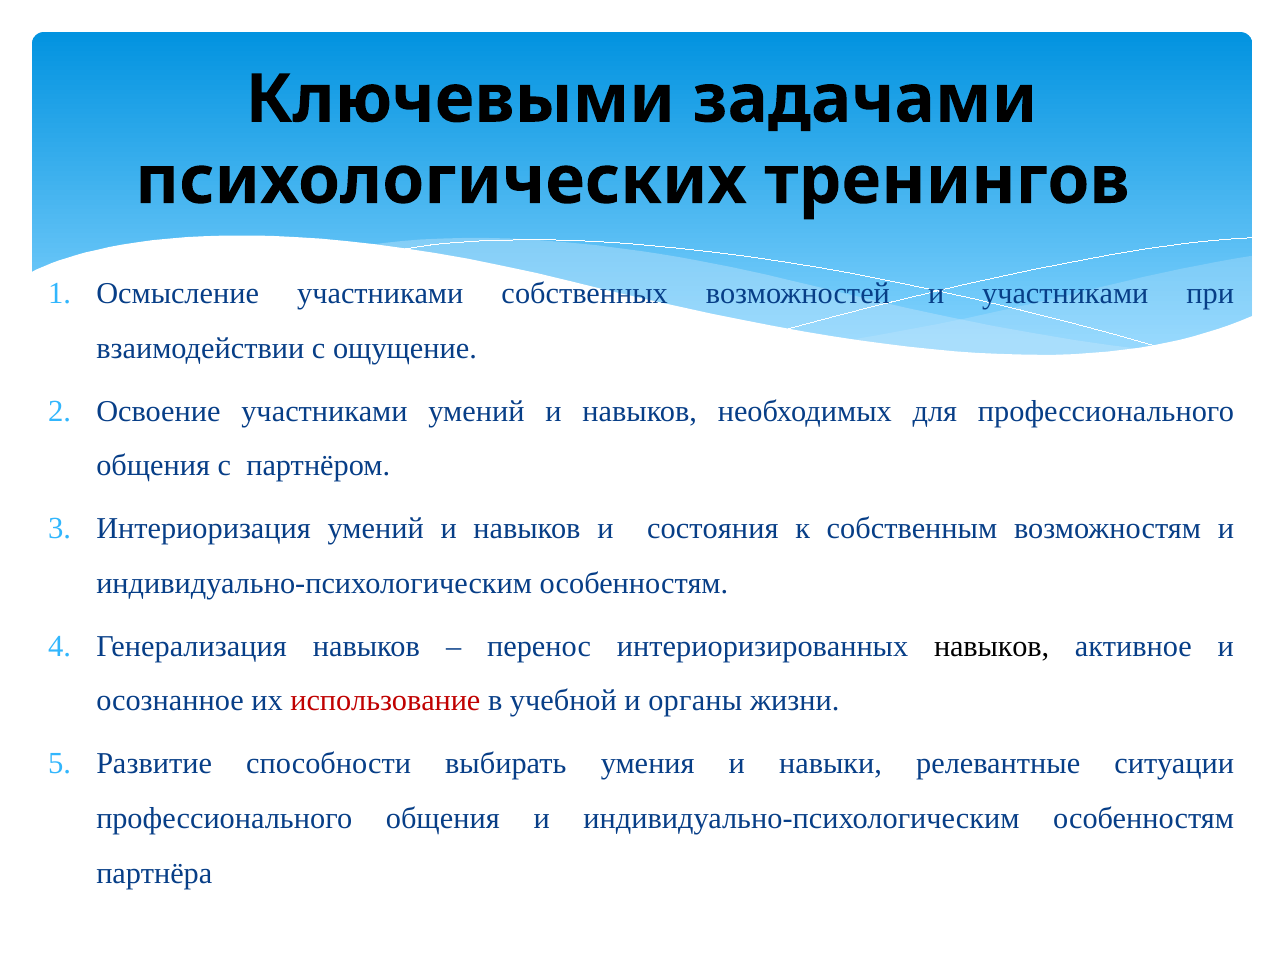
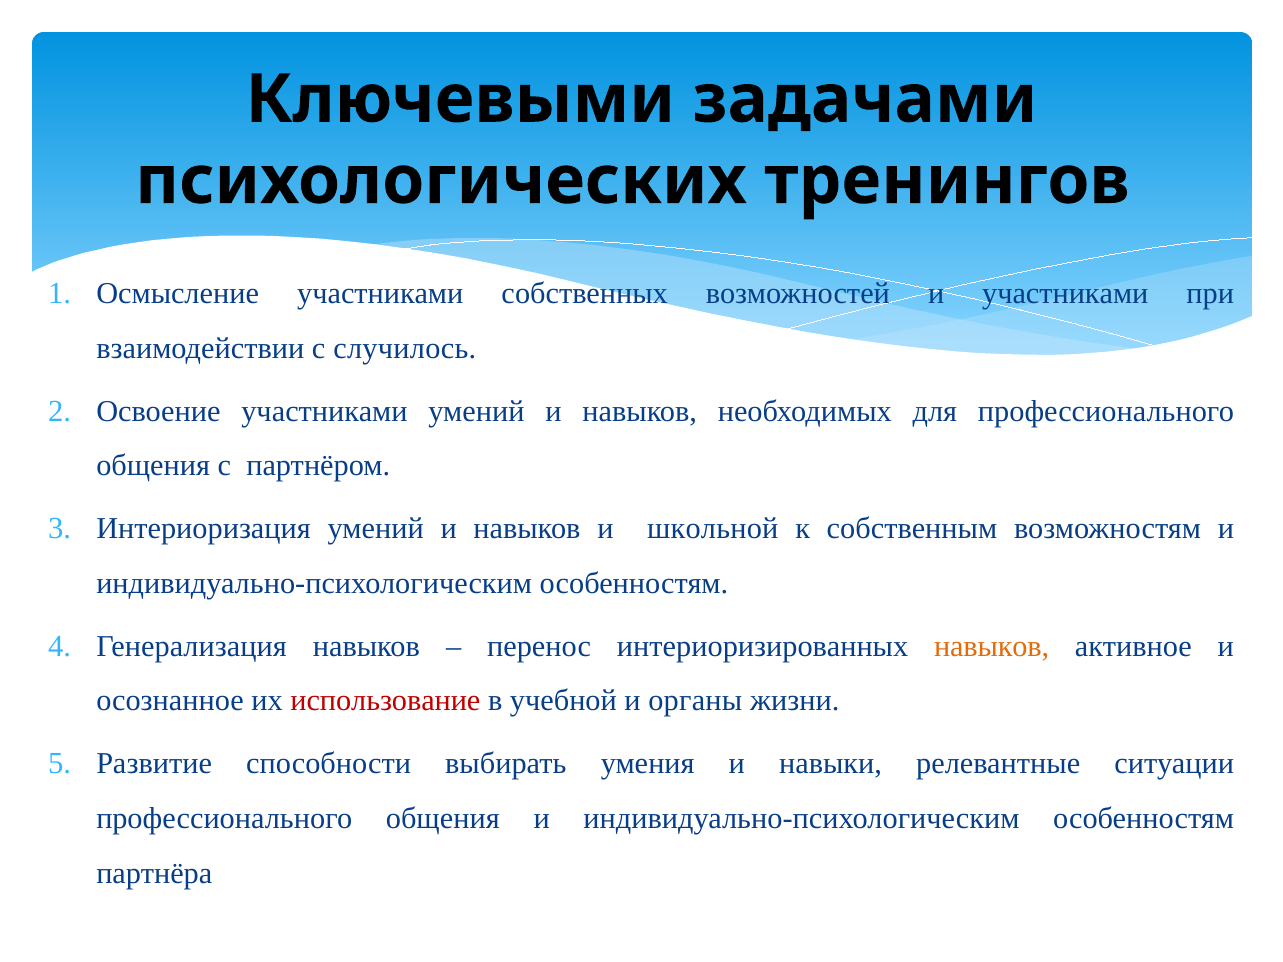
ощущение: ощущение -> случилось (405, 348)
состояния: состояния -> школьной (713, 529)
навыков colour: black -> orange (992, 647)
